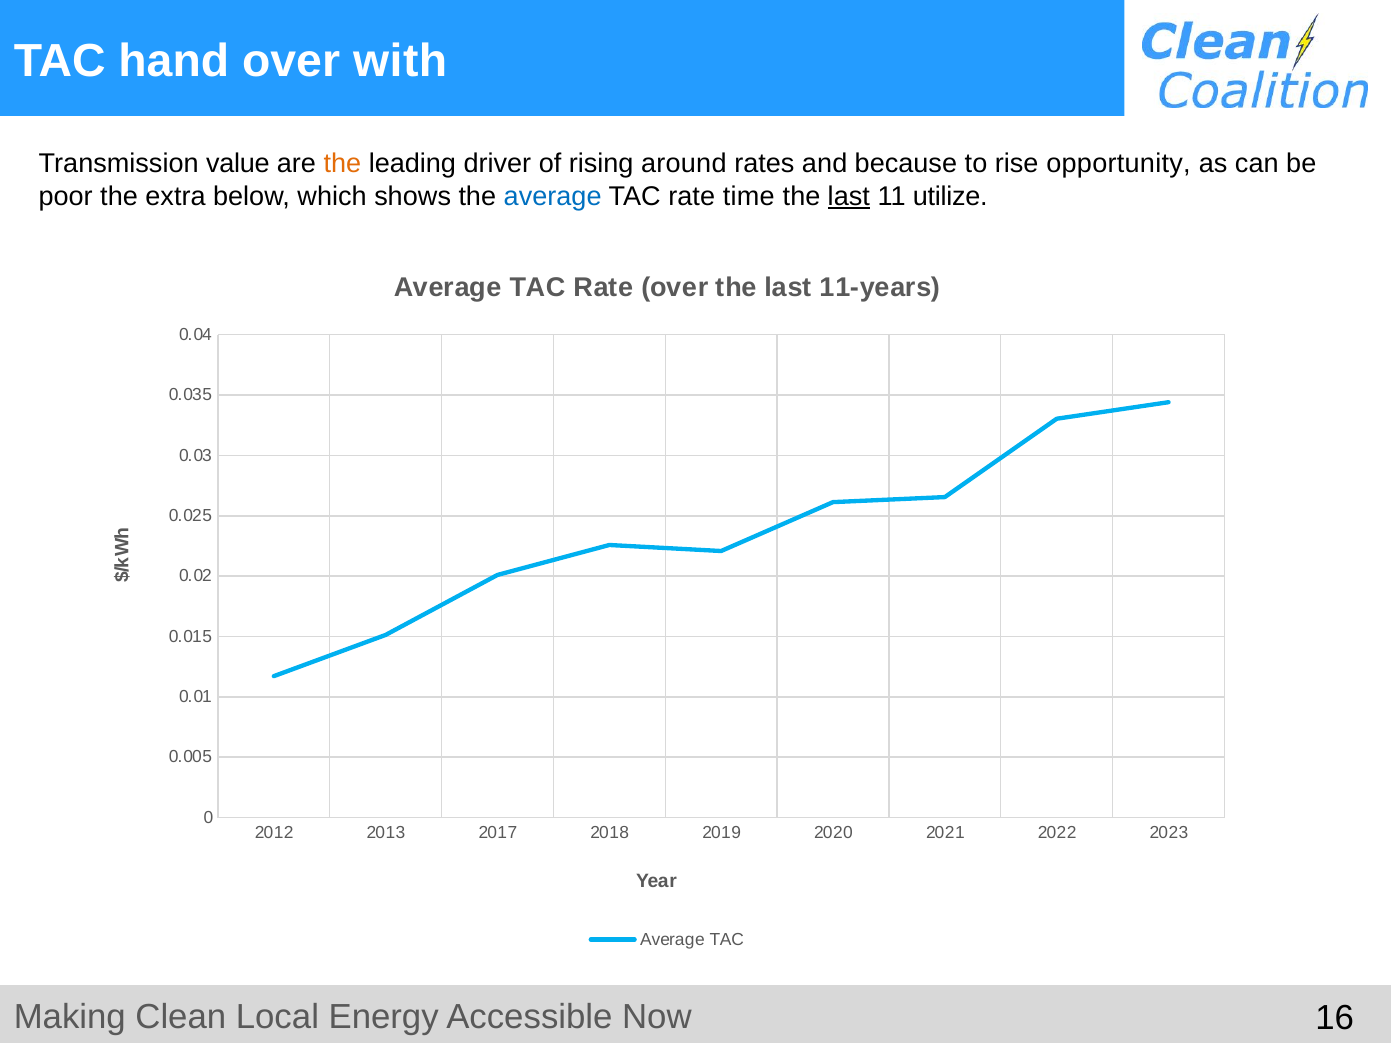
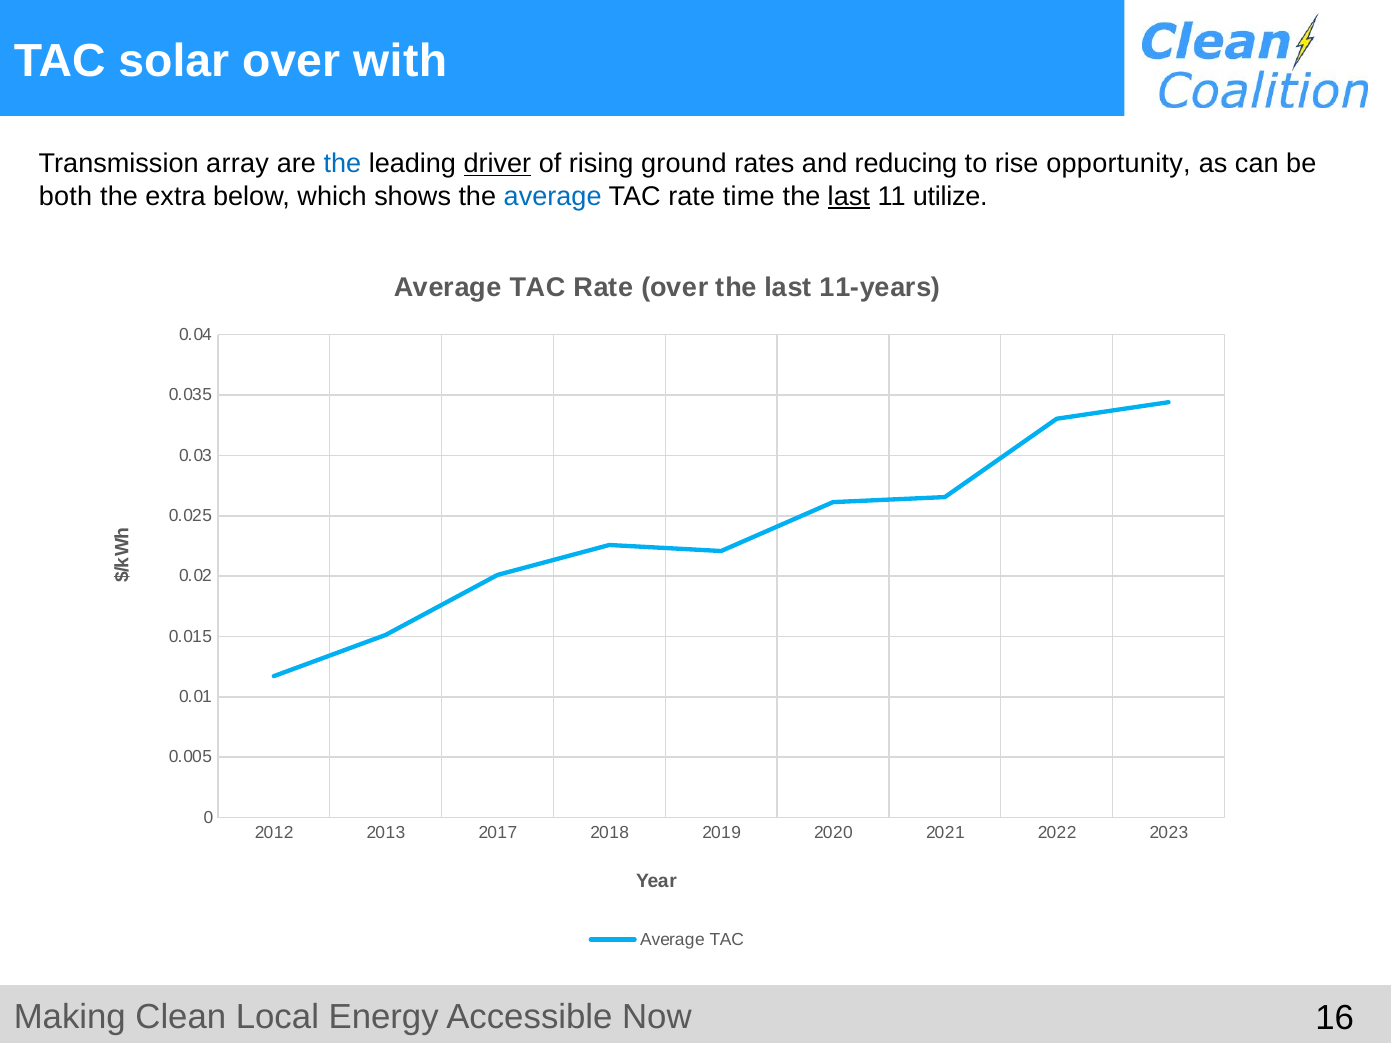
hand: hand -> solar (174, 61)
value: value -> array (238, 164)
the colour: orange -> blue (342, 164)
driver underline: none -> present (497, 164)
around: around -> ground (684, 164)
because: because -> reducing (906, 164)
poor: poor -> both (66, 197)
